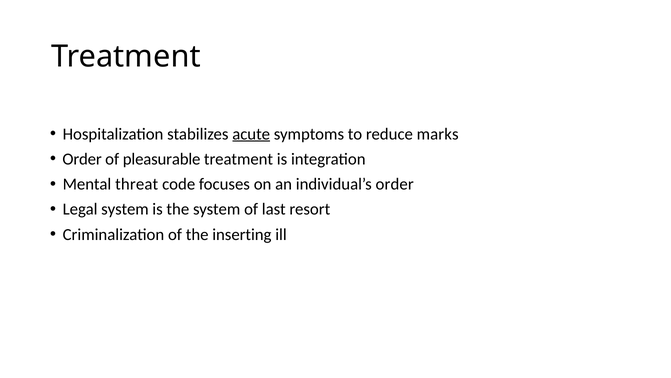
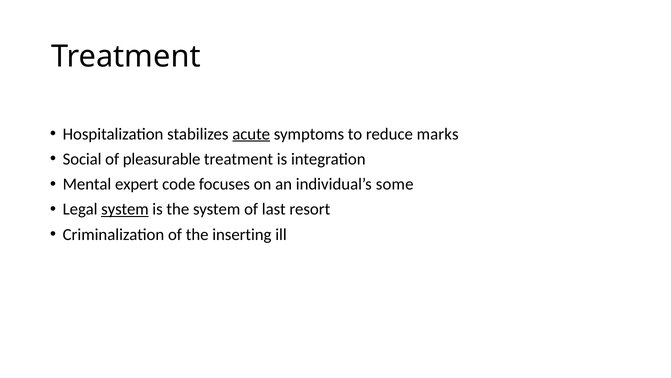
Order: Order -> Social (82, 159)
threat: threat -> expert (137, 184)
individual’s order: order -> some (395, 184)
system underline: none -> present (125, 209)
